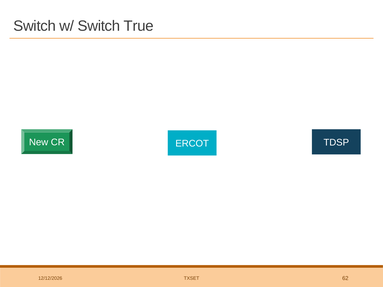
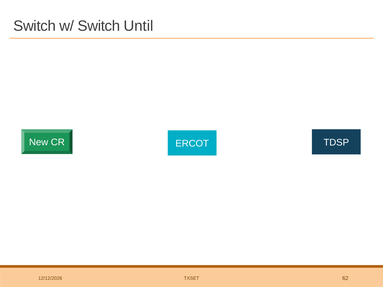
True: True -> Until (139, 26)
